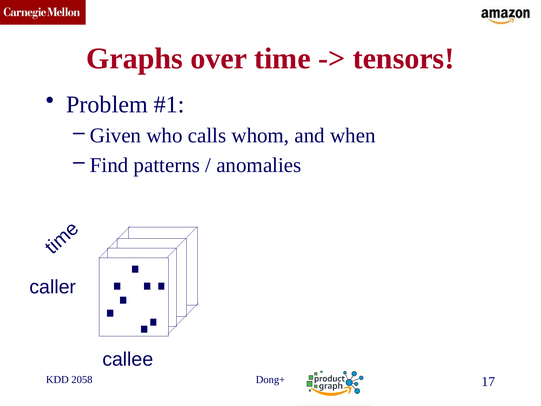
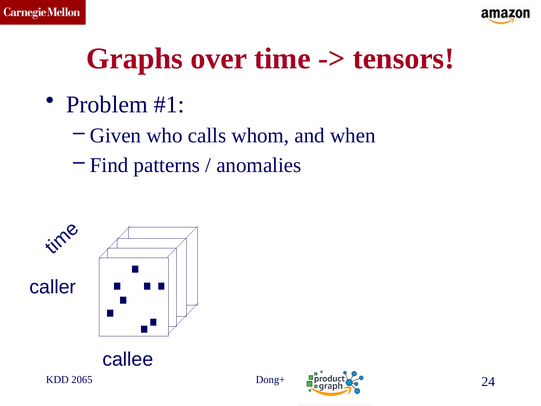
2058: 2058 -> 2065 (82, 379)
17: 17 -> 24 (488, 381)
